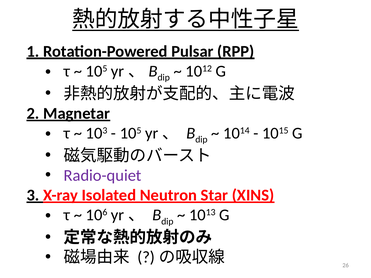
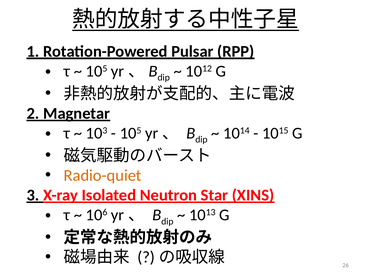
Radio-quiet colour: purple -> orange (103, 176)
